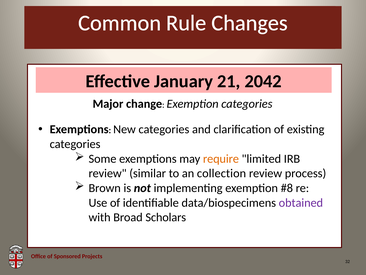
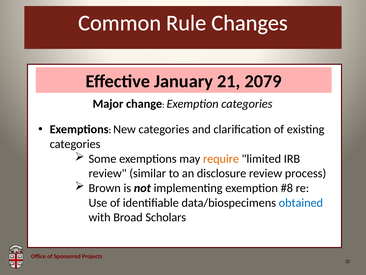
2042: 2042 -> 2079 (263, 81)
collection: collection -> disclosure (222, 173)
obtained colour: purple -> blue (301, 202)
